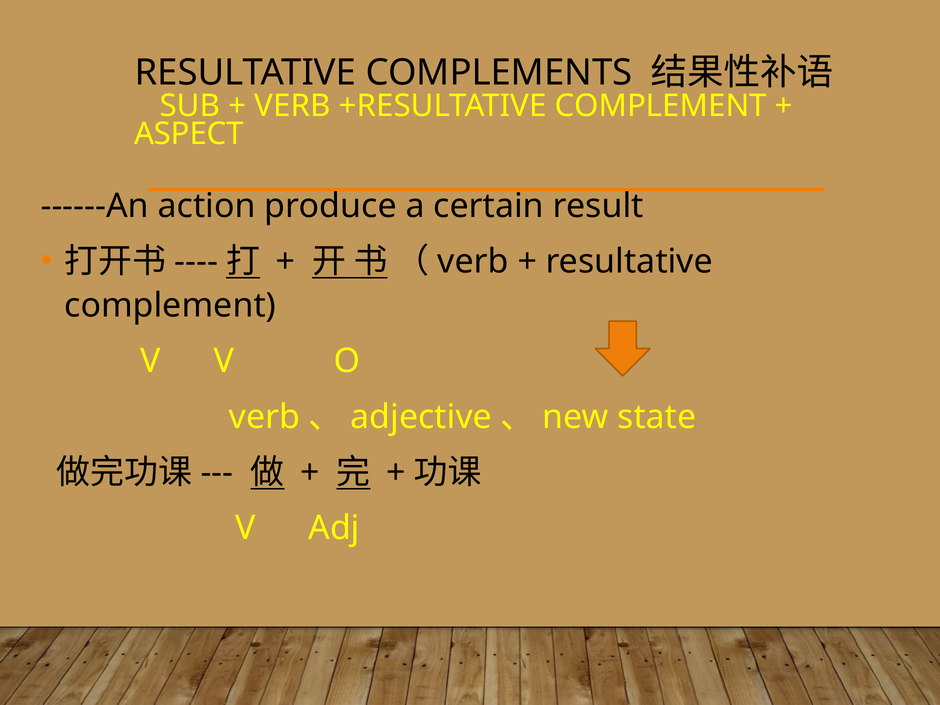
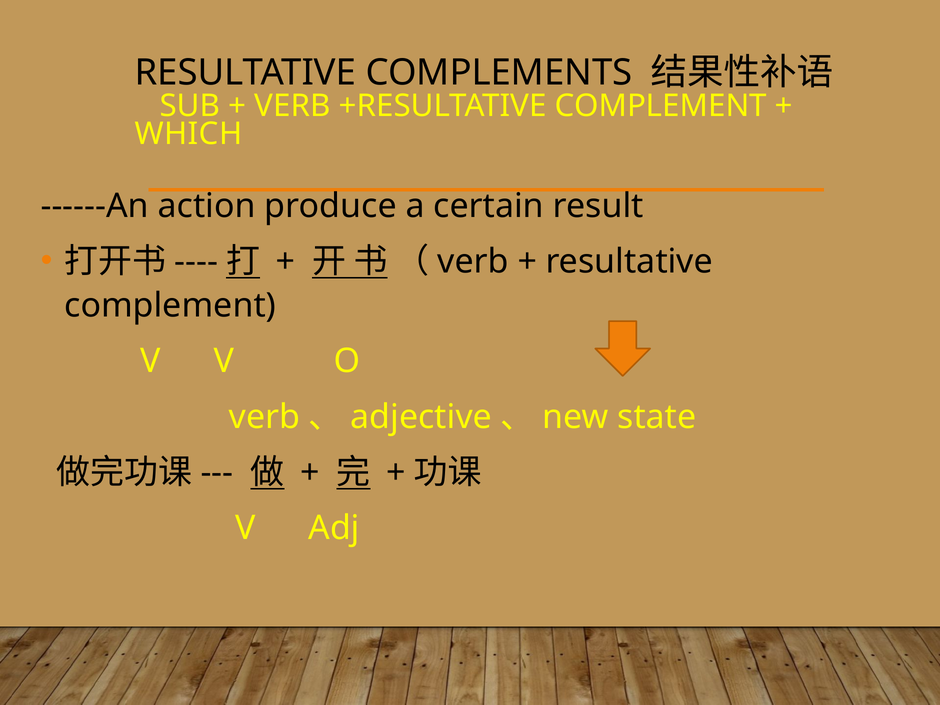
ASPECT: ASPECT -> WHICH (189, 134)
